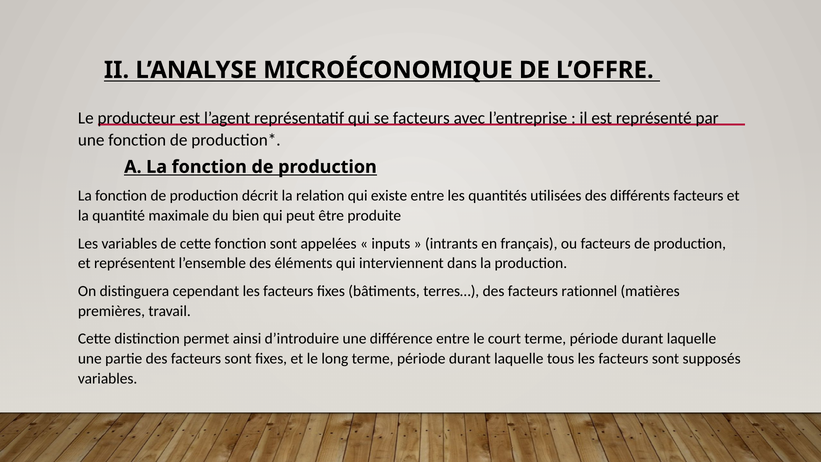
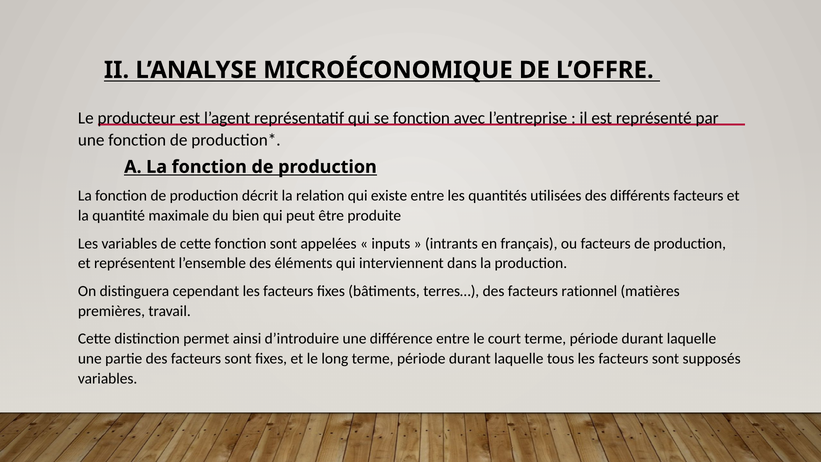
se facteurs: facteurs -> fonction (421, 118)
